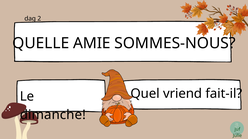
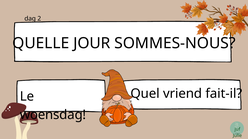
AMIE: AMIE -> JOUR (92, 43)
dimanche: dimanche -> woensdag (53, 115)
